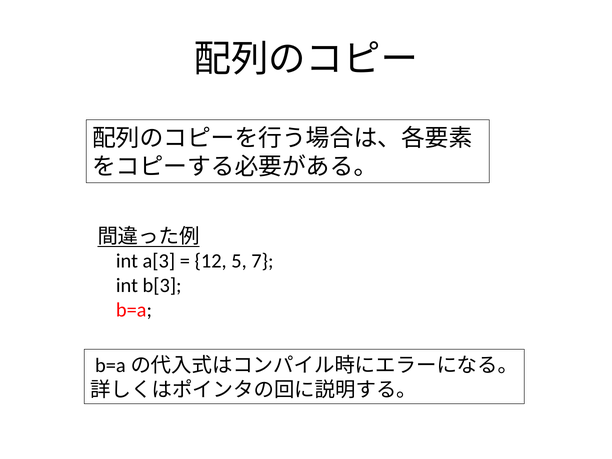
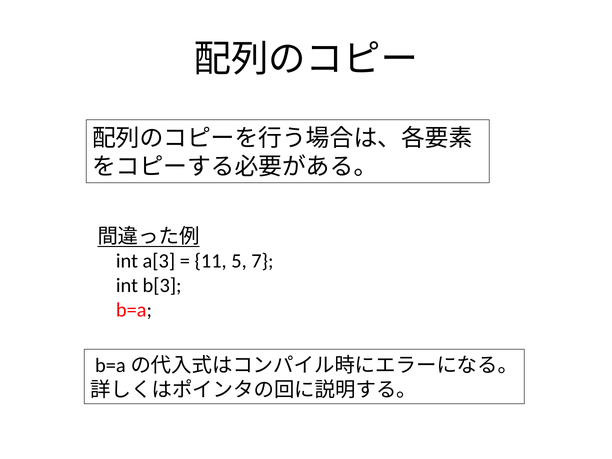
12: 12 -> 11 (211, 261)
